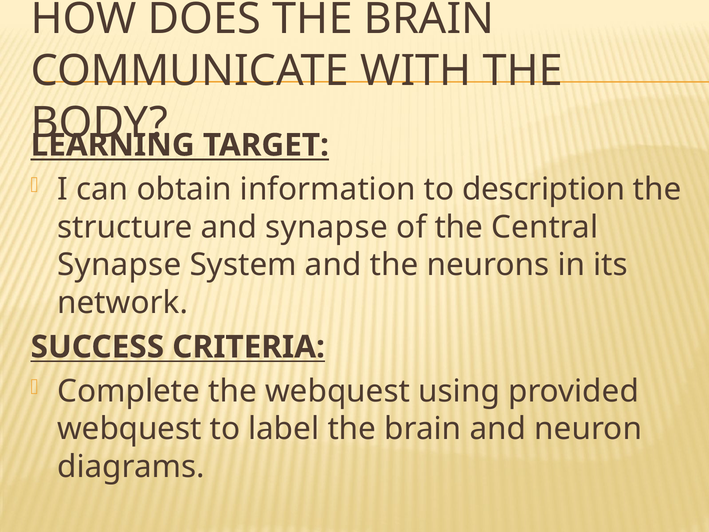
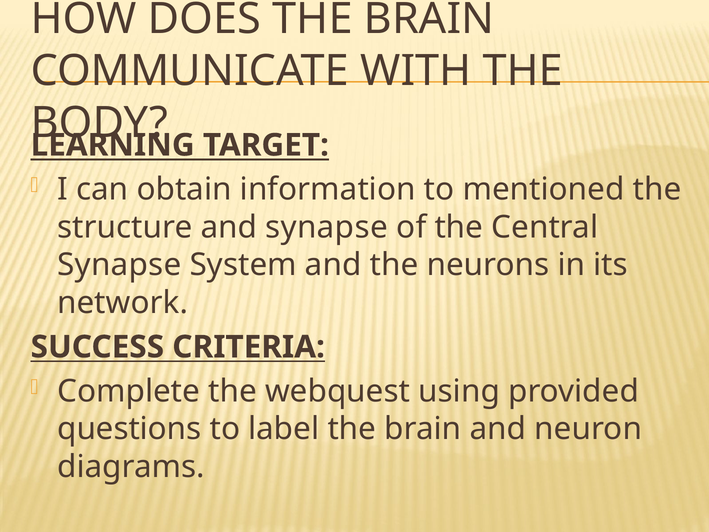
description: description -> mentioned (544, 189)
webquest: webquest -> questions (129, 429)
